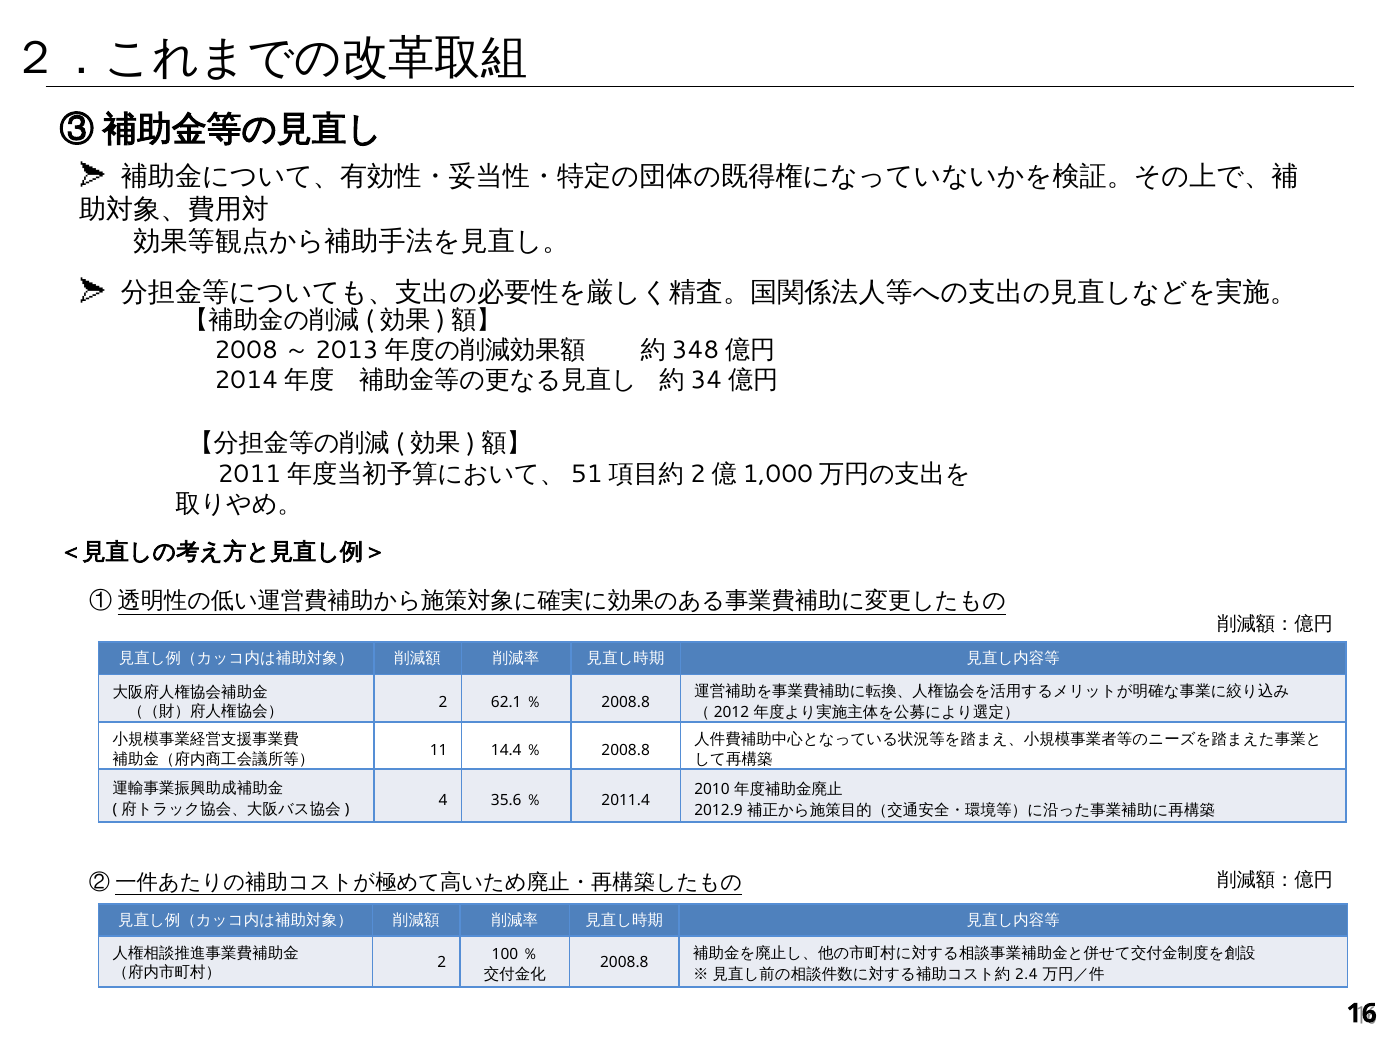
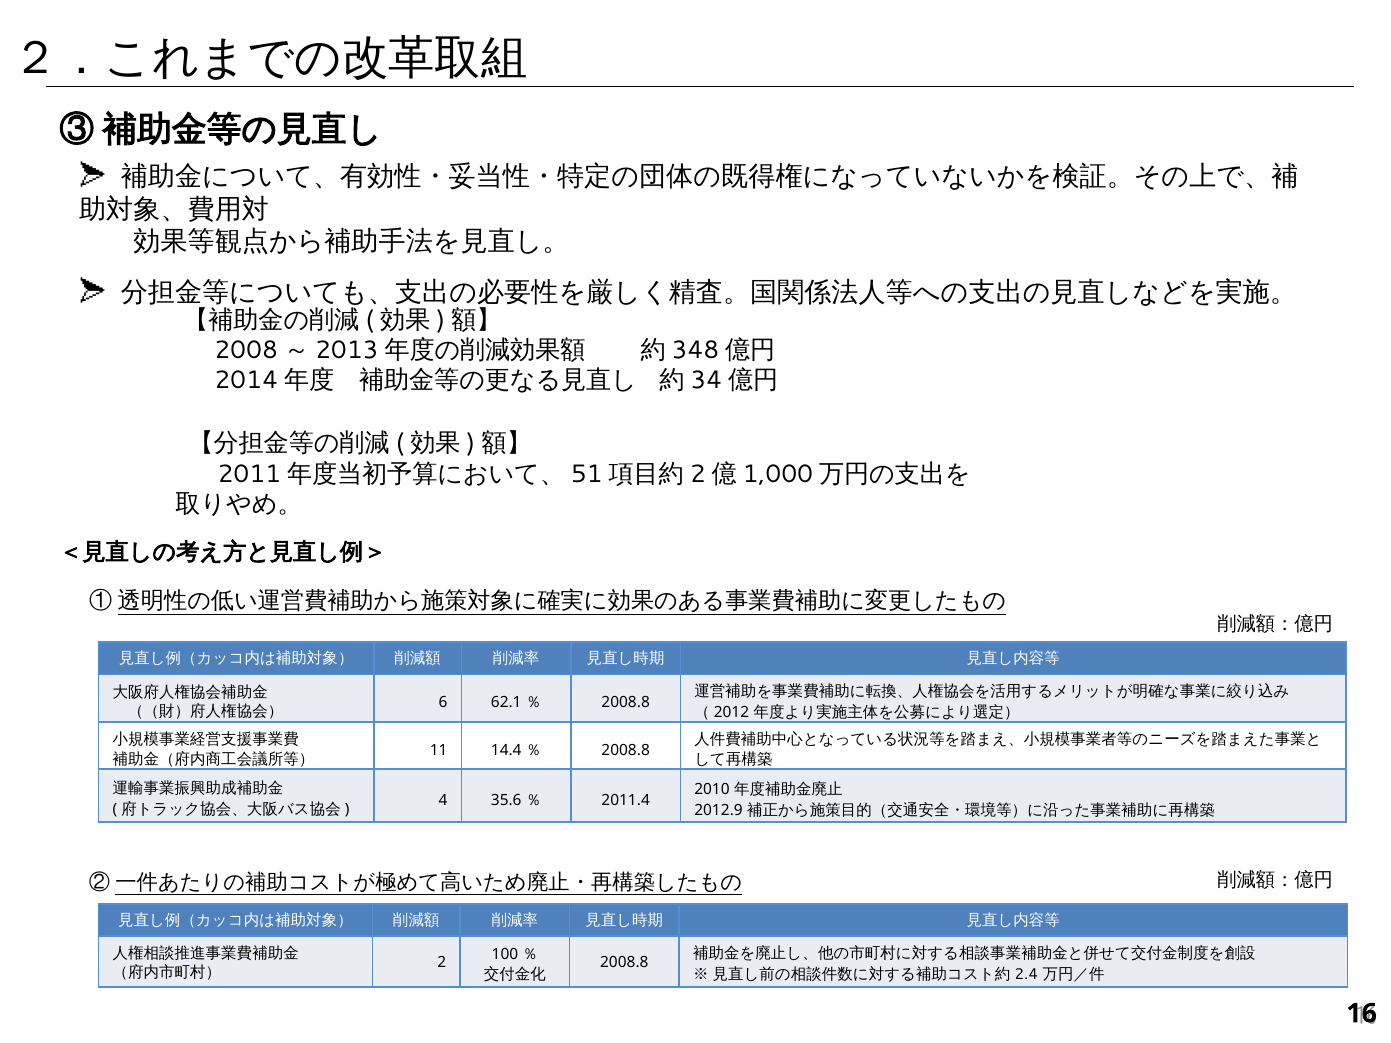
2: 2 -> 6 (443, 703)
